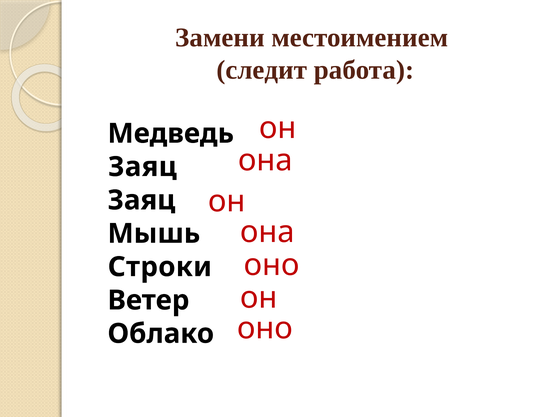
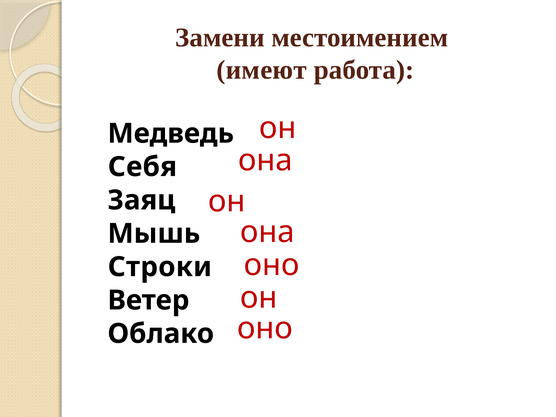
следит: следит -> имеют (262, 70)
Заяц: Заяц -> Себя (142, 167)
